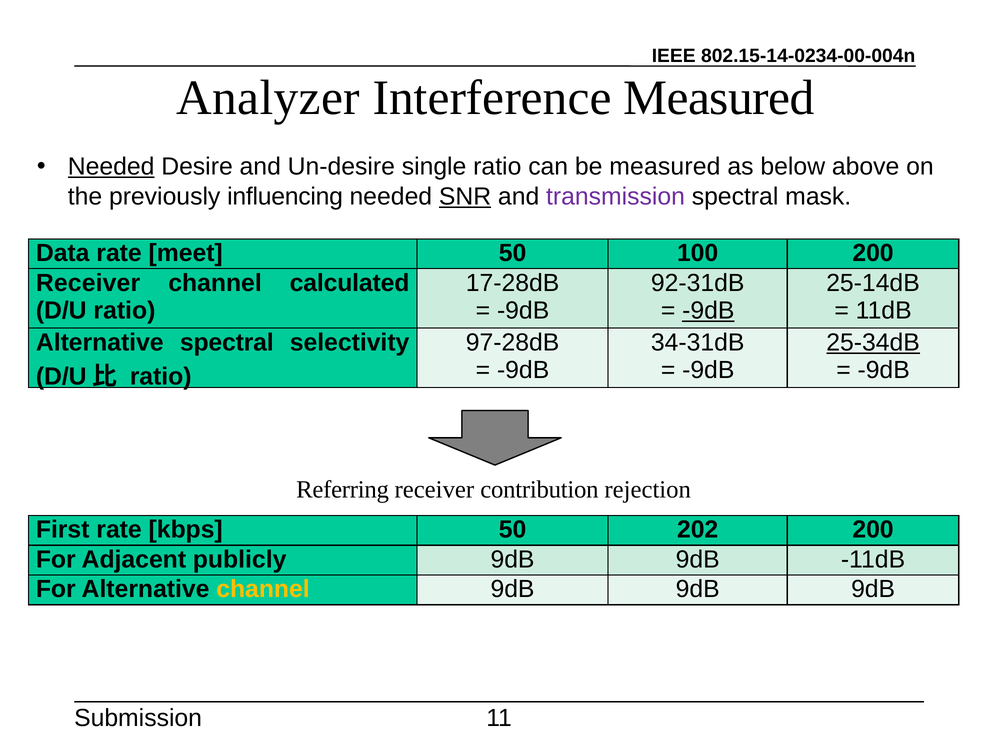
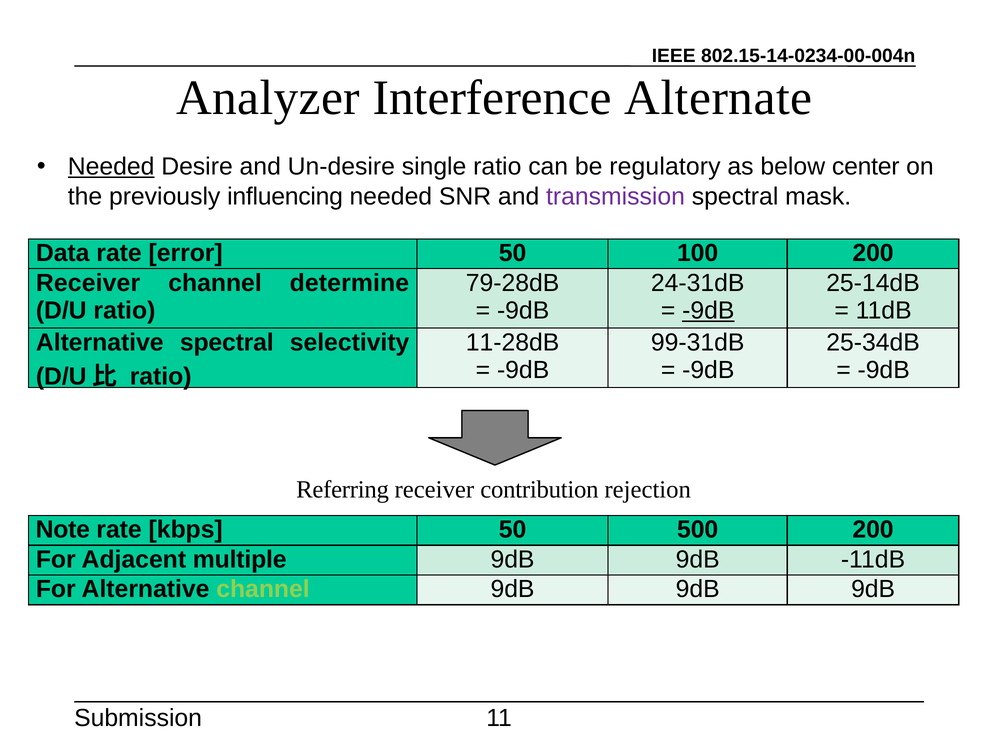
Interference Measured: Measured -> Alternate (718, 98)
be measured: measured -> regulatory (665, 167)
above: above -> center (866, 167)
SNR underline: present -> none (465, 196)
meet: meet -> error (186, 253)
calculated: calculated -> determine (349, 283)
17-28dB: 17-28dB -> 79-28dB (513, 283)
92-31dB: 92-31dB -> 24-31dB (698, 283)
97-28dB: 97-28dB -> 11-28dB (513, 342)
34-31dB: 34-31dB -> 99-31dB (698, 342)
25-34dB underline: present -> none (873, 342)
First: First -> Note (63, 529)
202: 202 -> 500 (698, 529)
publicly: publicly -> multiple (240, 559)
channel colour: yellow -> light green (263, 589)
